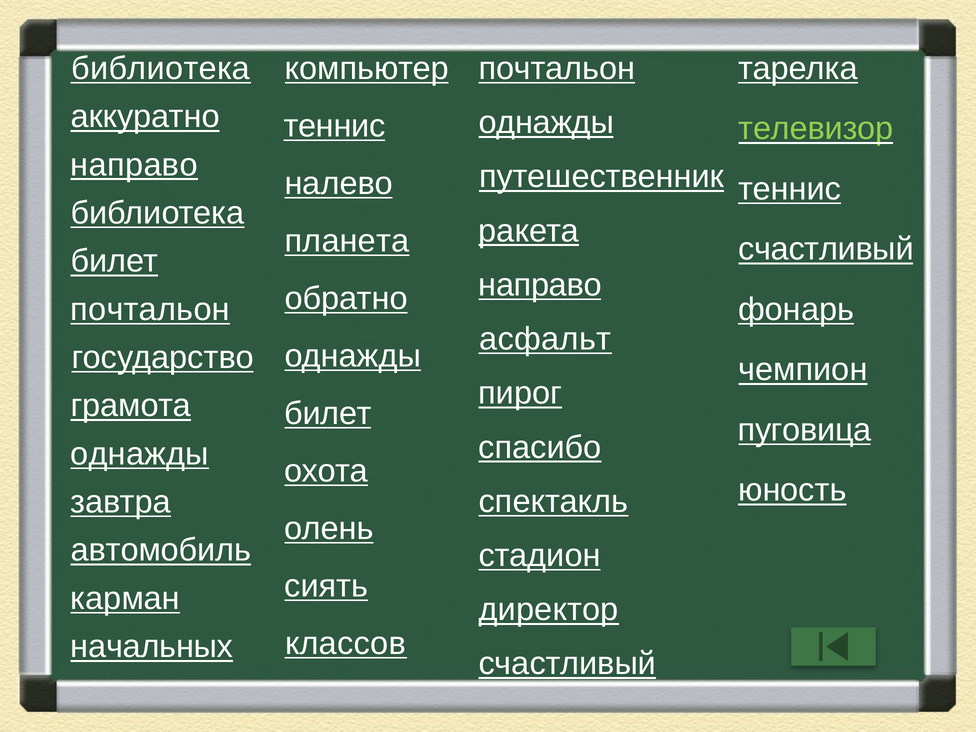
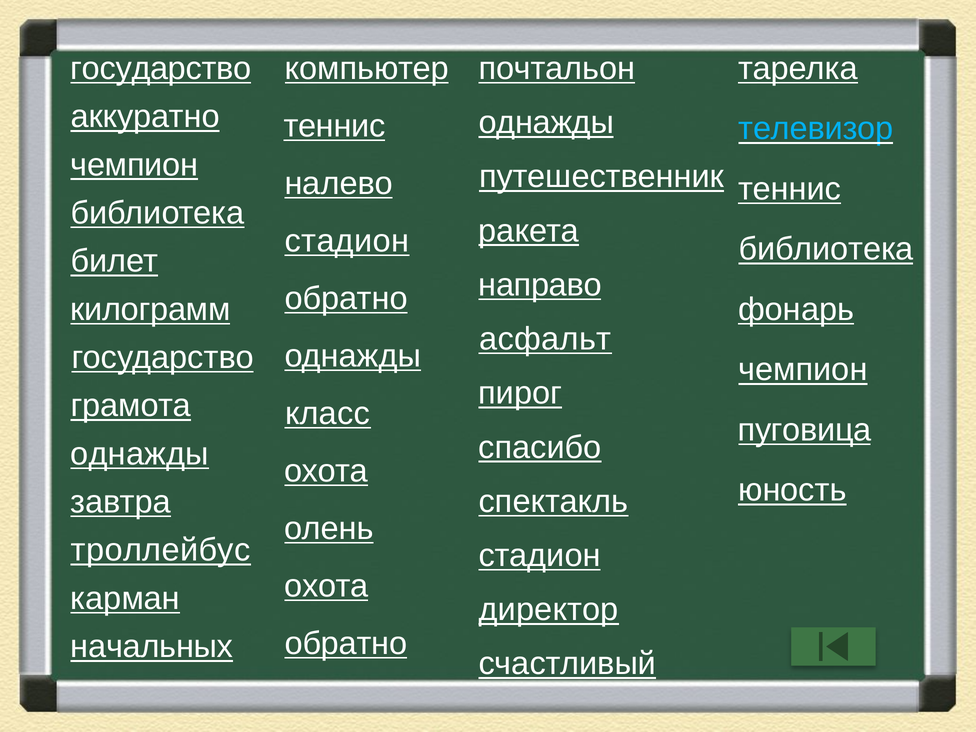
библиотека: библиотека -> государство (161, 68)
телевизор colour: light green -> light blue (816, 129)
направо: направо -> чемпион (134, 165)
планета: планета -> стадион (347, 241)
счастливый: счастливый -> библиотека (826, 249)
почтальон: почтальон -> килограмм (150, 309)
билет: билет -> класс (328, 413)
автомобиль: автомобиль -> троллейбус (161, 550)
сиять: сиять -> охота (326, 586)
классов: классов -> обратно (346, 643)
